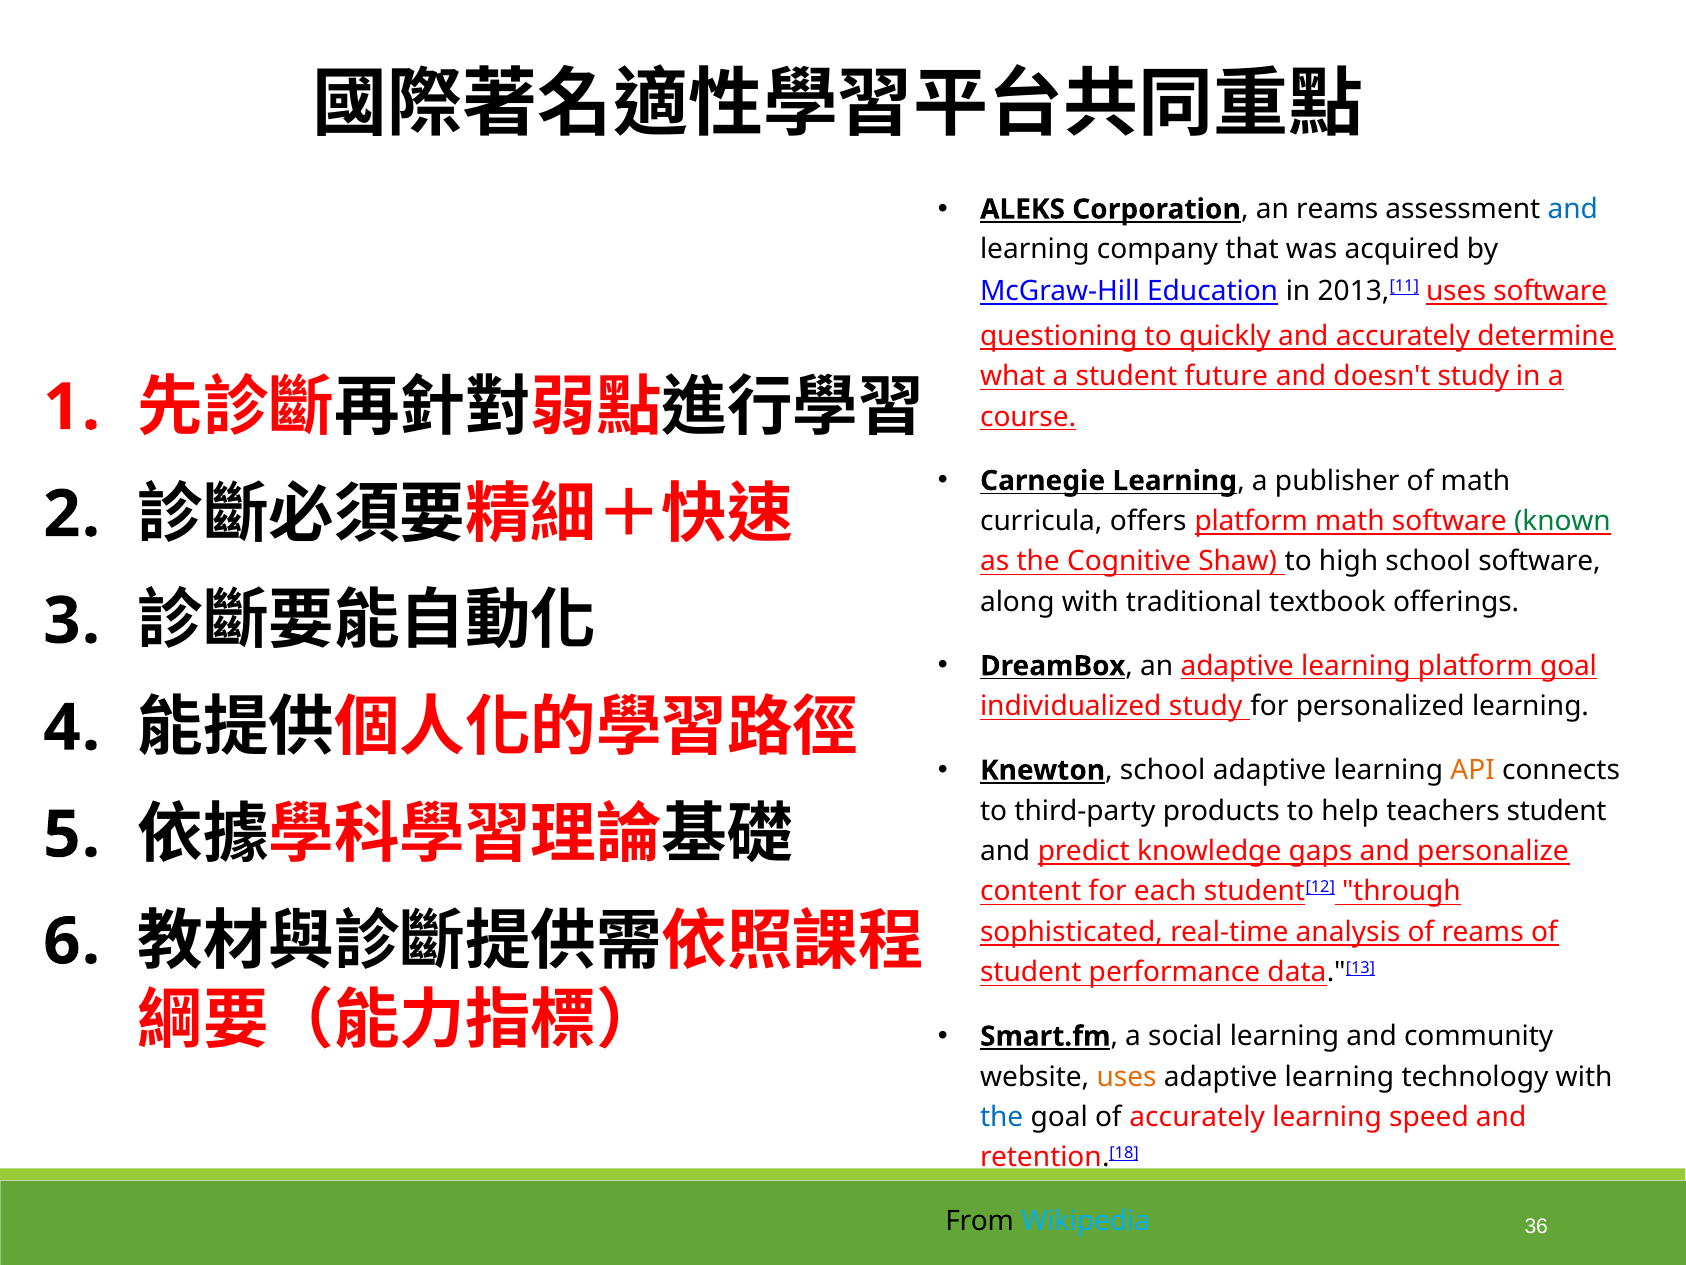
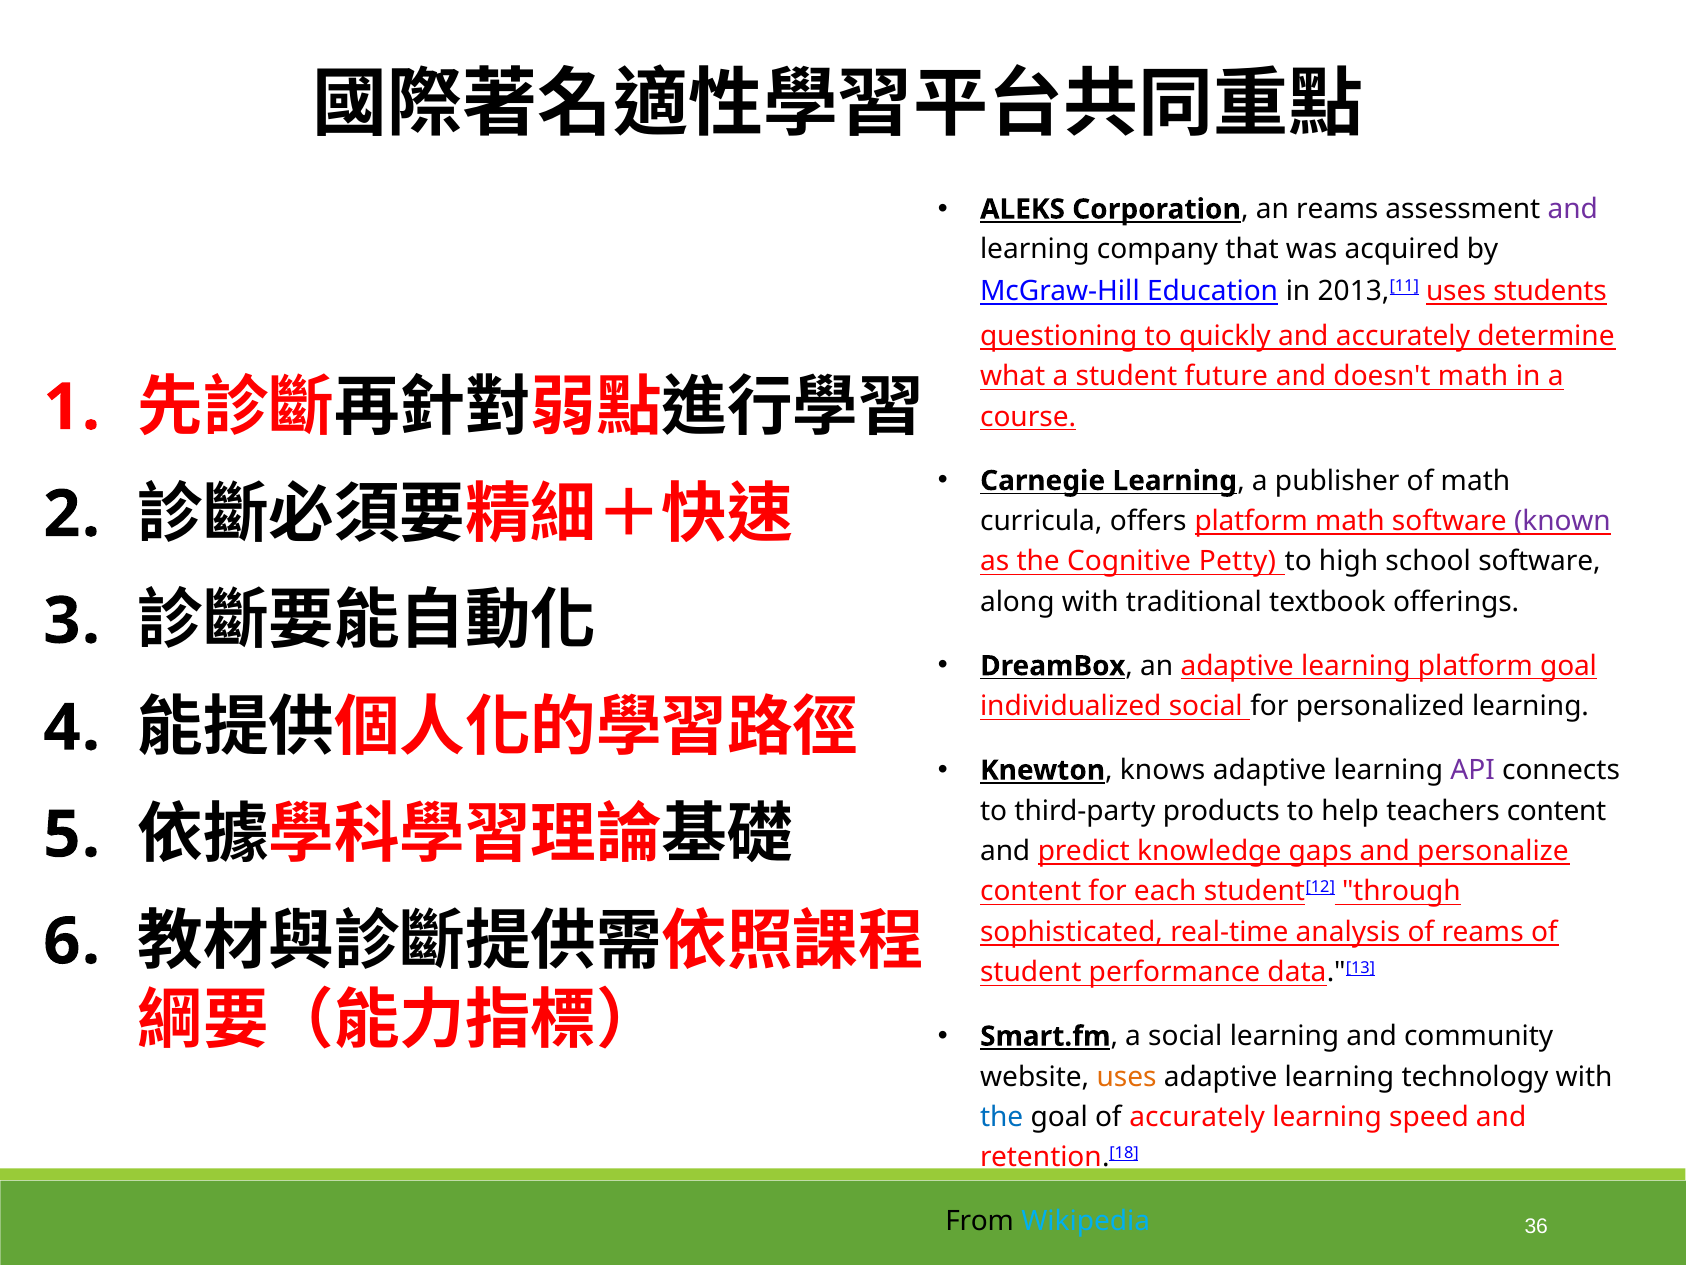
and colour: blue -> purple (1573, 209)
uses software: software -> students (1550, 291)
doesn't study: study -> math (1473, 376)
known colour: green -> purple (1562, 521)
Shaw: Shaw -> Petty (1237, 561)
individualized study: study -> social (1206, 706)
Knewton school: school -> knows (1163, 770)
API colour: orange -> purple (1473, 770)
teachers student: student -> content (1557, 810)
